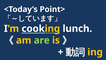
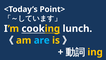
are colour: light green -> light blue (42, 40)
